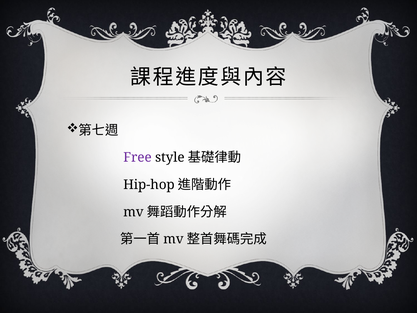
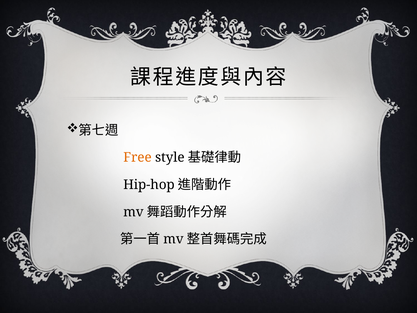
Free colour: purple -> orange (137, 157)
